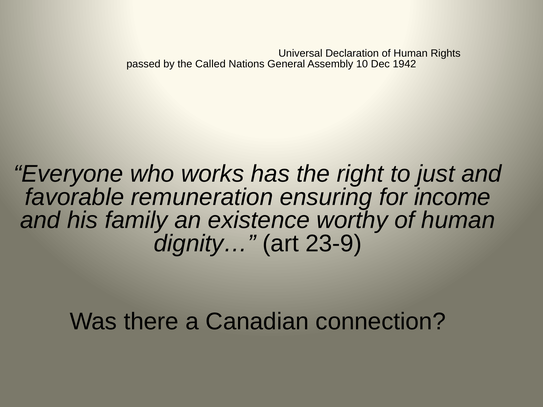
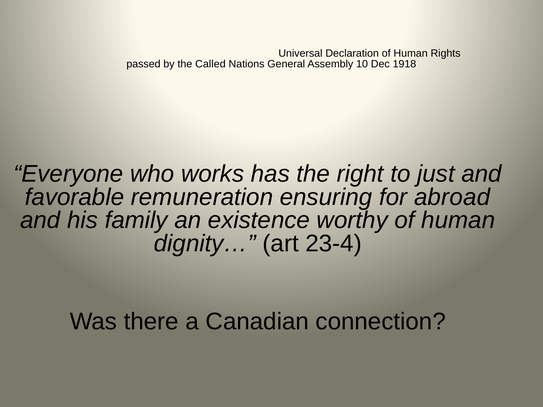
1942: 1942 -> 1918 (404, 64)
income: income -> abroad (452, 197)
23-9: 23-9 -> 23-4 (334, 244)
